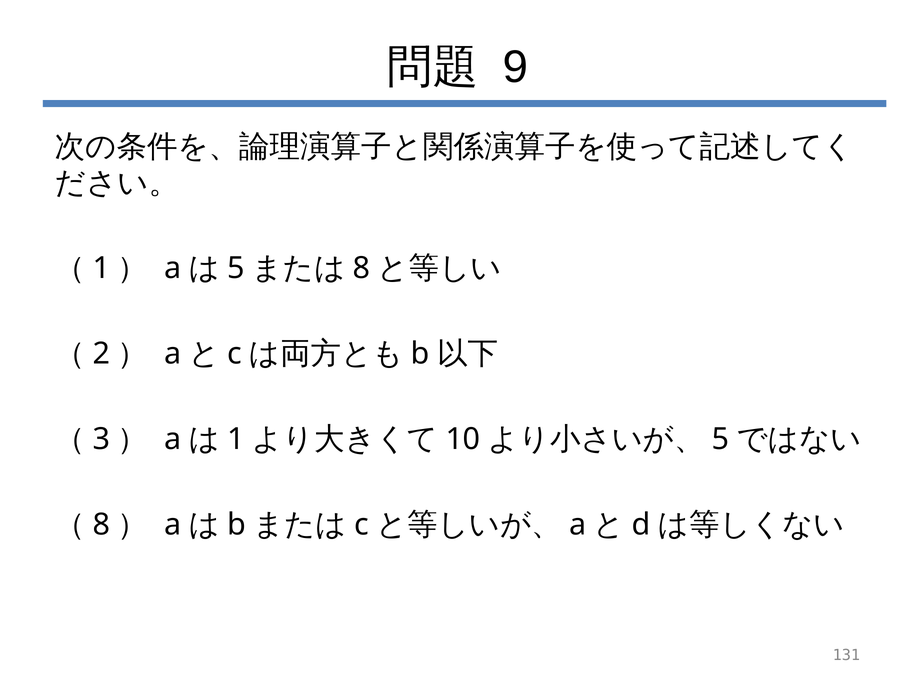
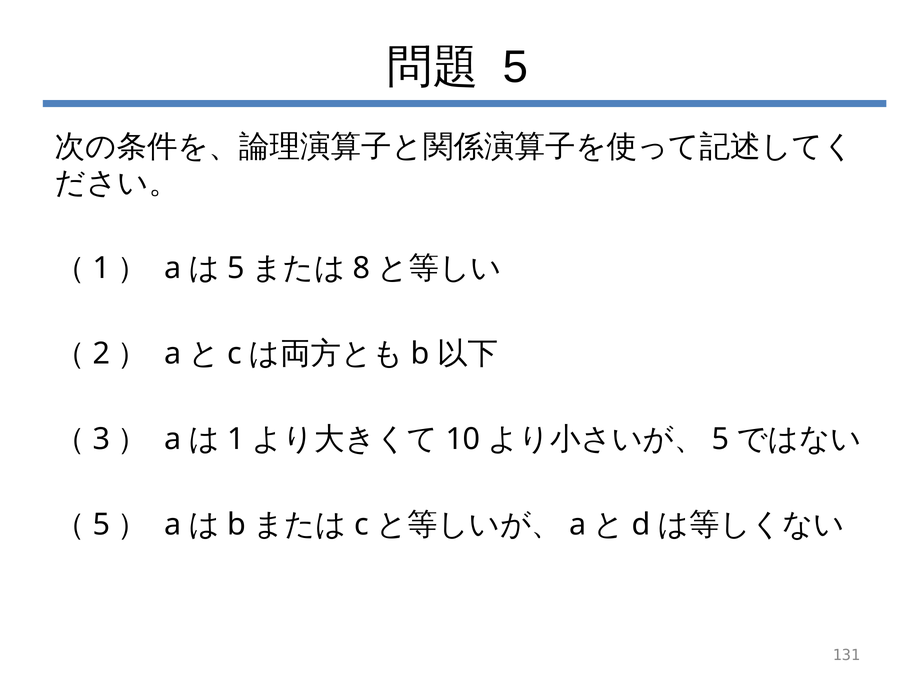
9: 9 -> 5 (516, 67)
8: 8 -> 5 (101, 525)
